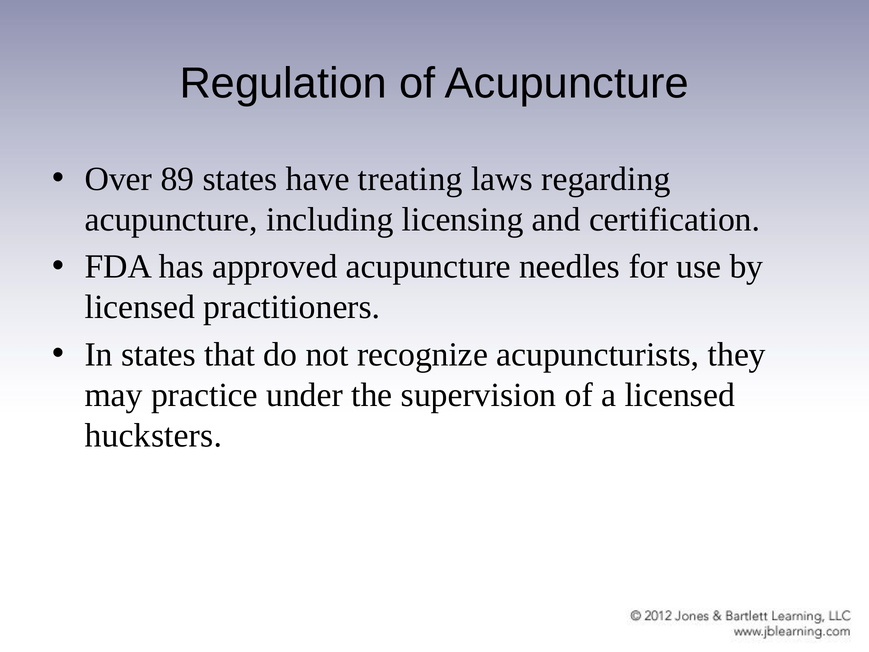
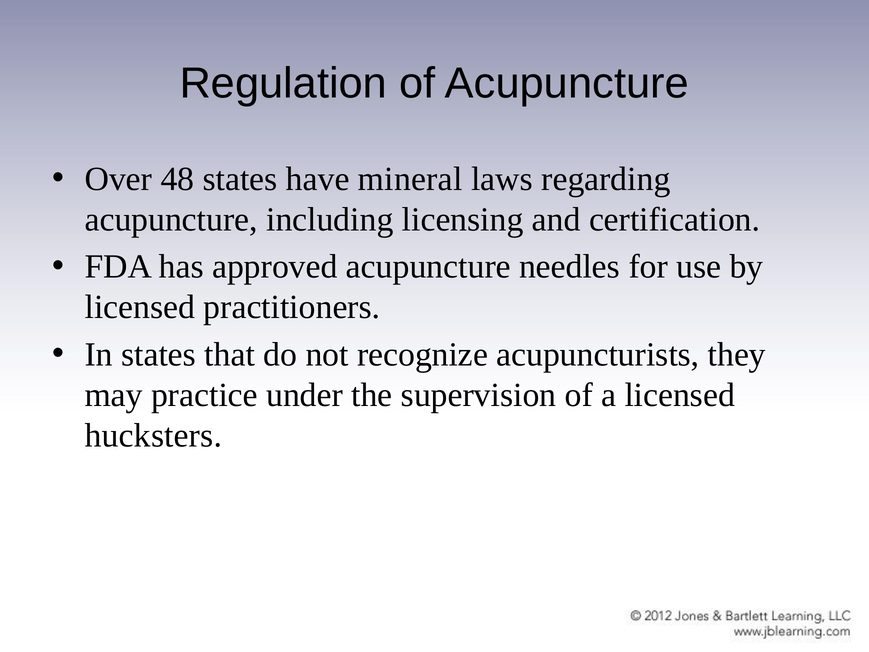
89: 89 -> 48 (177, 179)
treating: treating -> mineral (410, 179)
